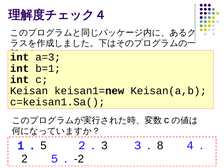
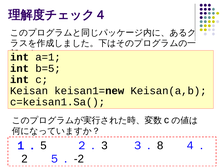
a=3: a=3 -> a=1 (48, 57)
b=1: b=1 -> b=5 (48, 68)
